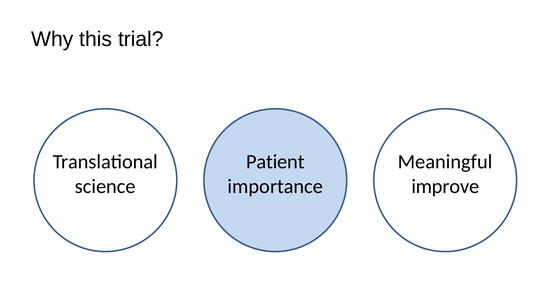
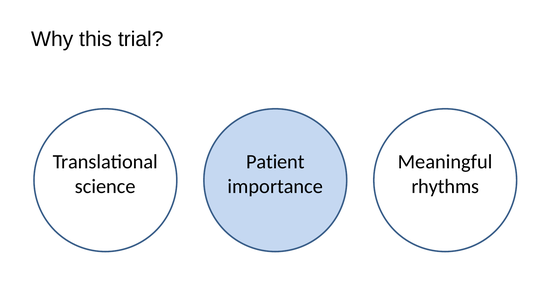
improve: improve -> rhythms (445, 186)
